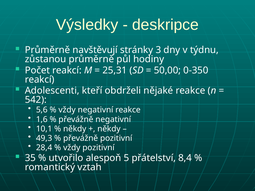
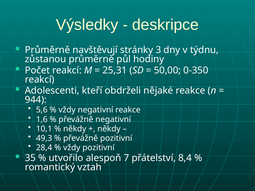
542: 542 -> 944 (36, 100)
5: 5 -> 7 (126, 158)
